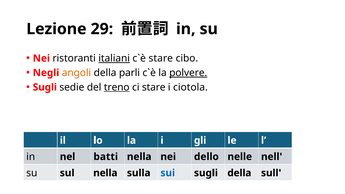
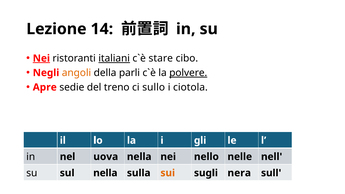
29: 29 -> 14 (102, 29)
Nei underline: none -> present (41, 58)
Sugli: Sugli -> Apre (45, 87)
treno underline: present -> none (117, 87)
ci stare: stare -> sullo (154, 87)
batti: batti -> uova (106, 157)
dello: dello -> nello (206, 157)
sui colour: blue -> orange (168, 173)
sugli della: della -> nera (239, 173)
